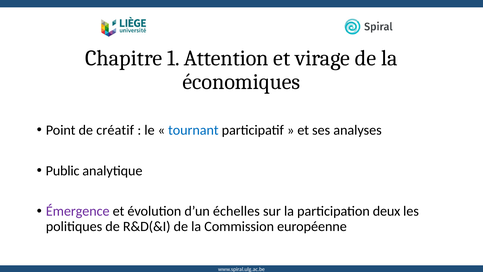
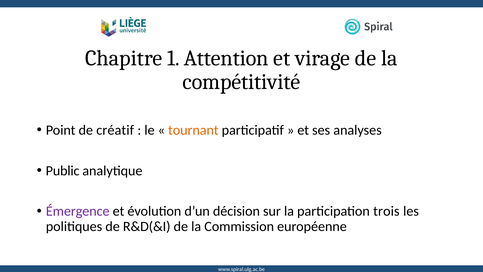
économiques: économiques -> compétitivité (242, 82)
tournant colour: blue -> orange (193, 130)
échelles: échelles -> décision (236, 211)
deux: deux -> trois (386, 211)
